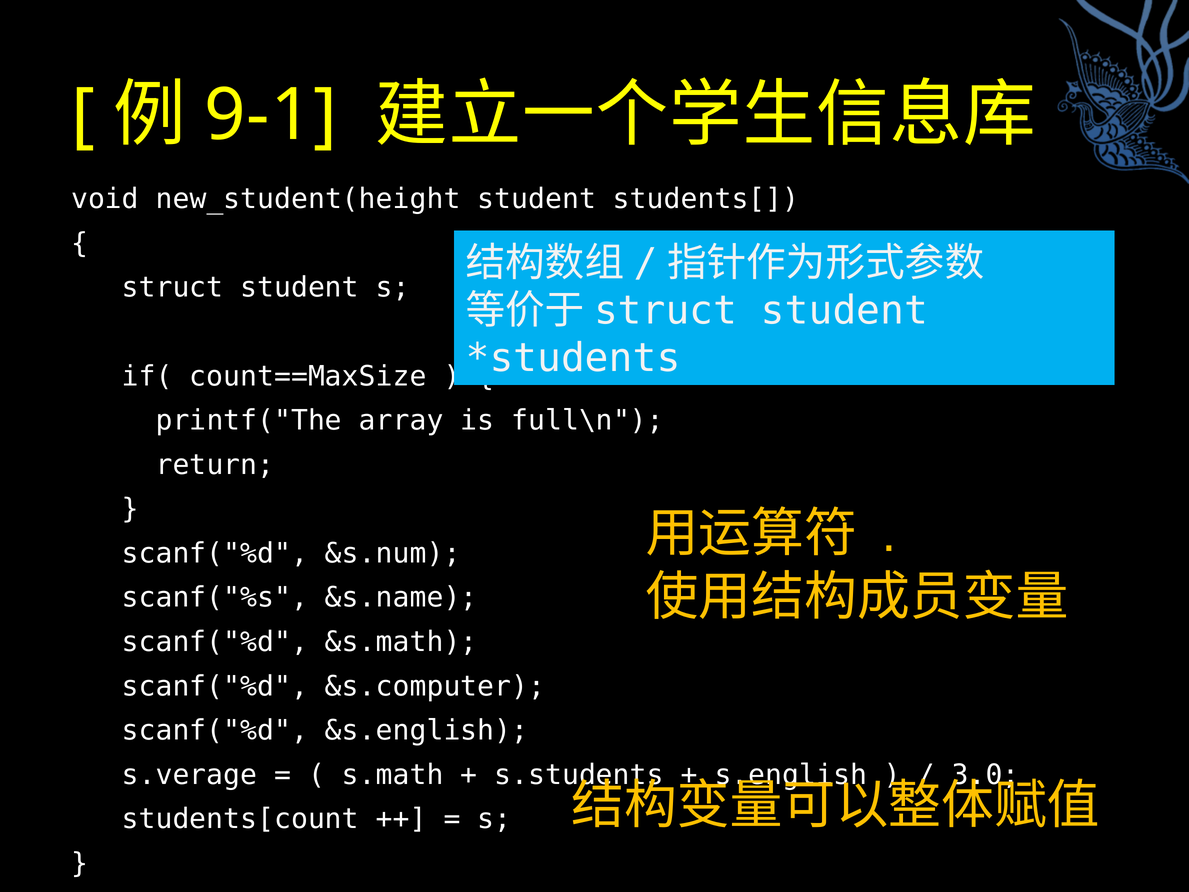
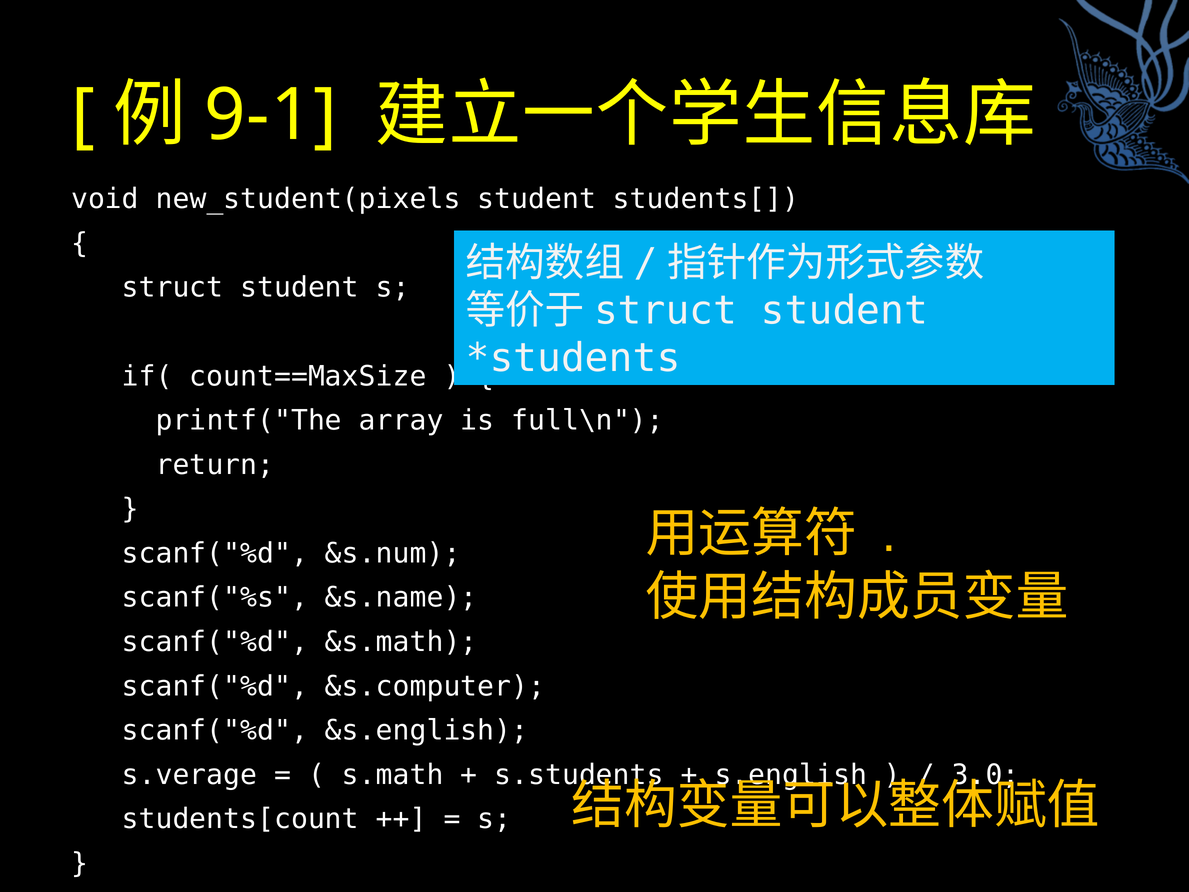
new_student(height: new_student(height -> new_student(pixels (308, 199)
